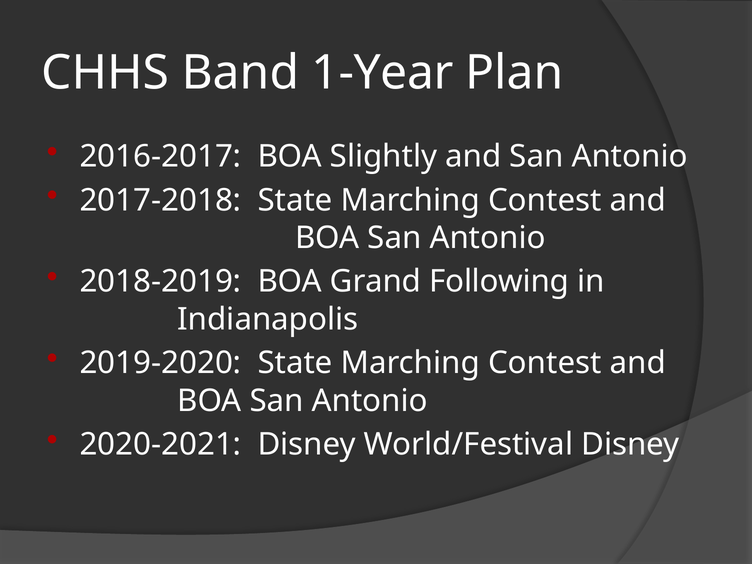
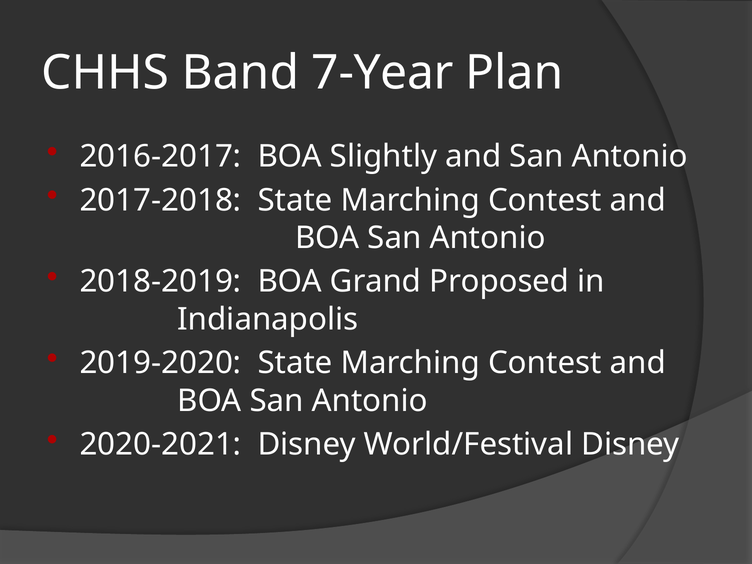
1-Year: 1-Year -> 7-Year (382, 73)
Following: Following -> Proposed (499, 282)
